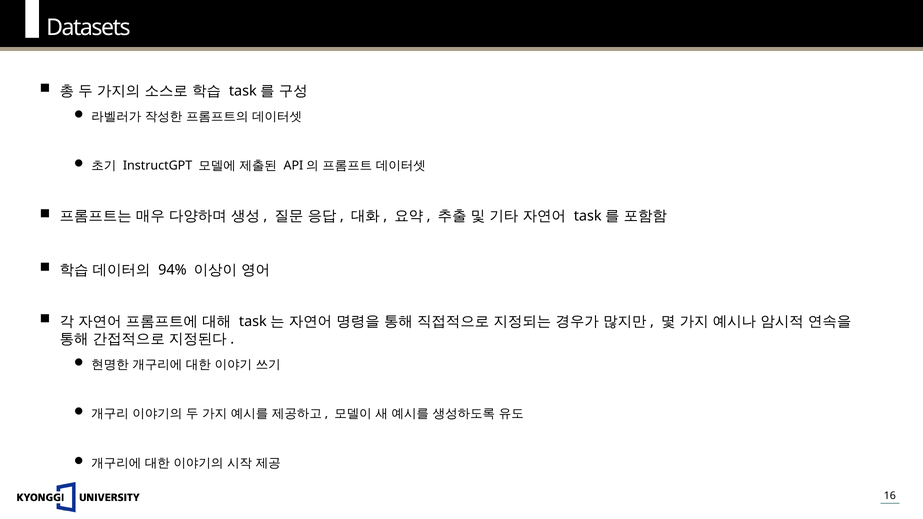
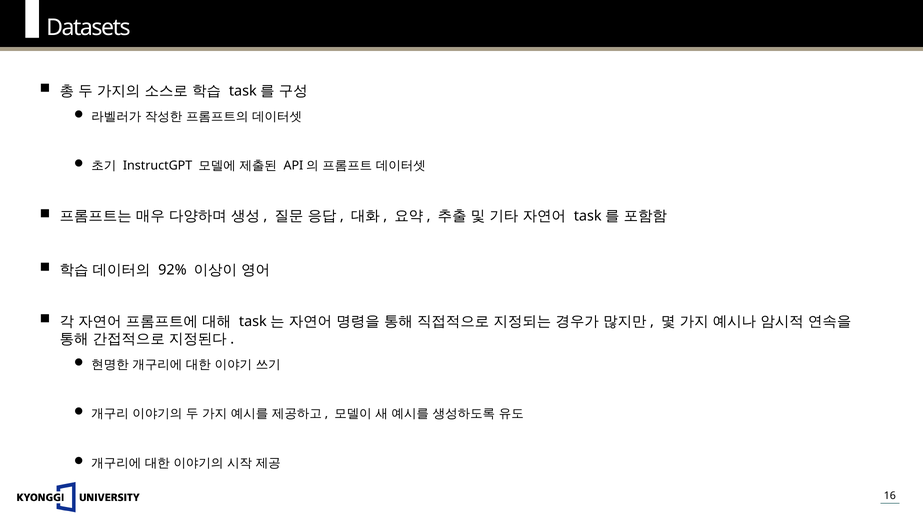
94%: 94% -> 92% (172, 270)
